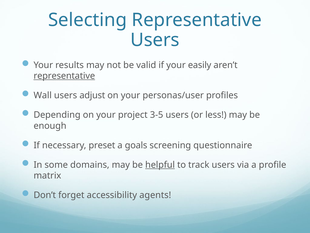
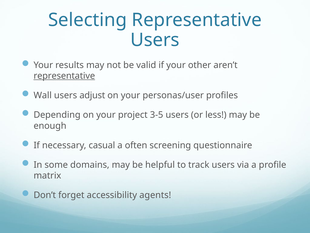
easily: easily -> other (200, 65)
preset: preset -> casual (102, 145)
goals: goals -> often (136, 145)
helpful underline: present -> none (160, 164)
